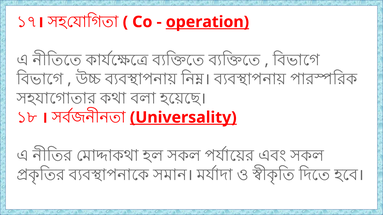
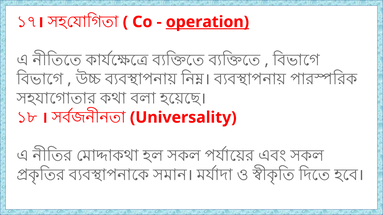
Universality underline: present -> none (183, 118)
